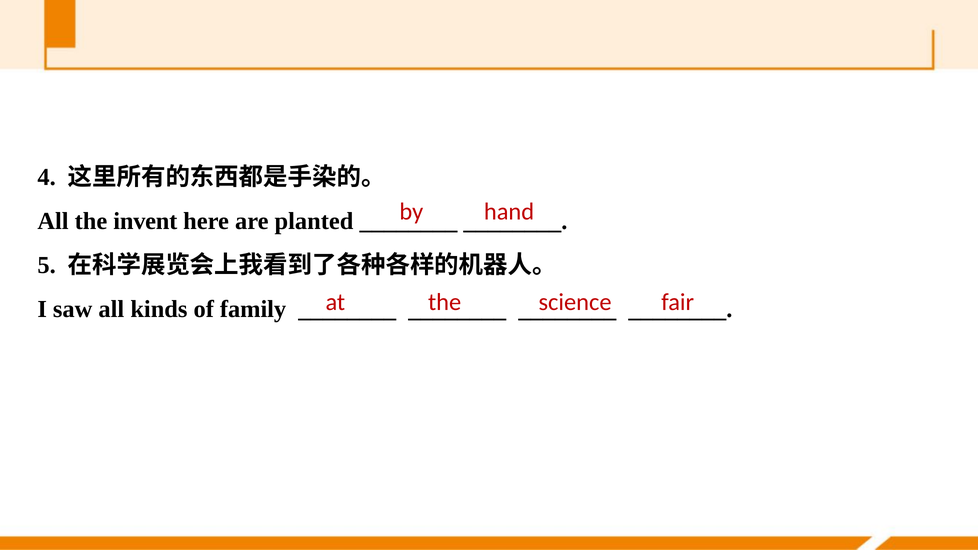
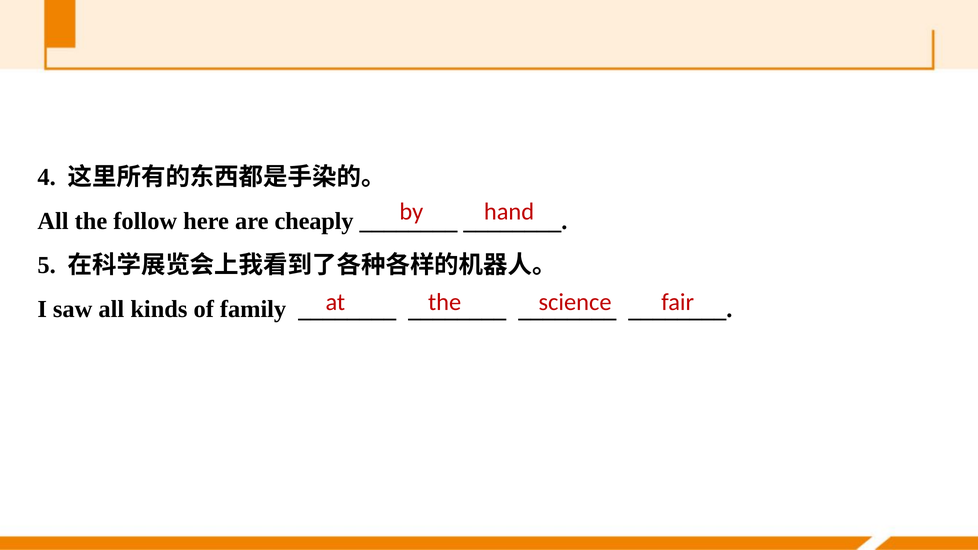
invent: invent -> follow (145, 221)
planted: planted -> cheaply (314, 221)
